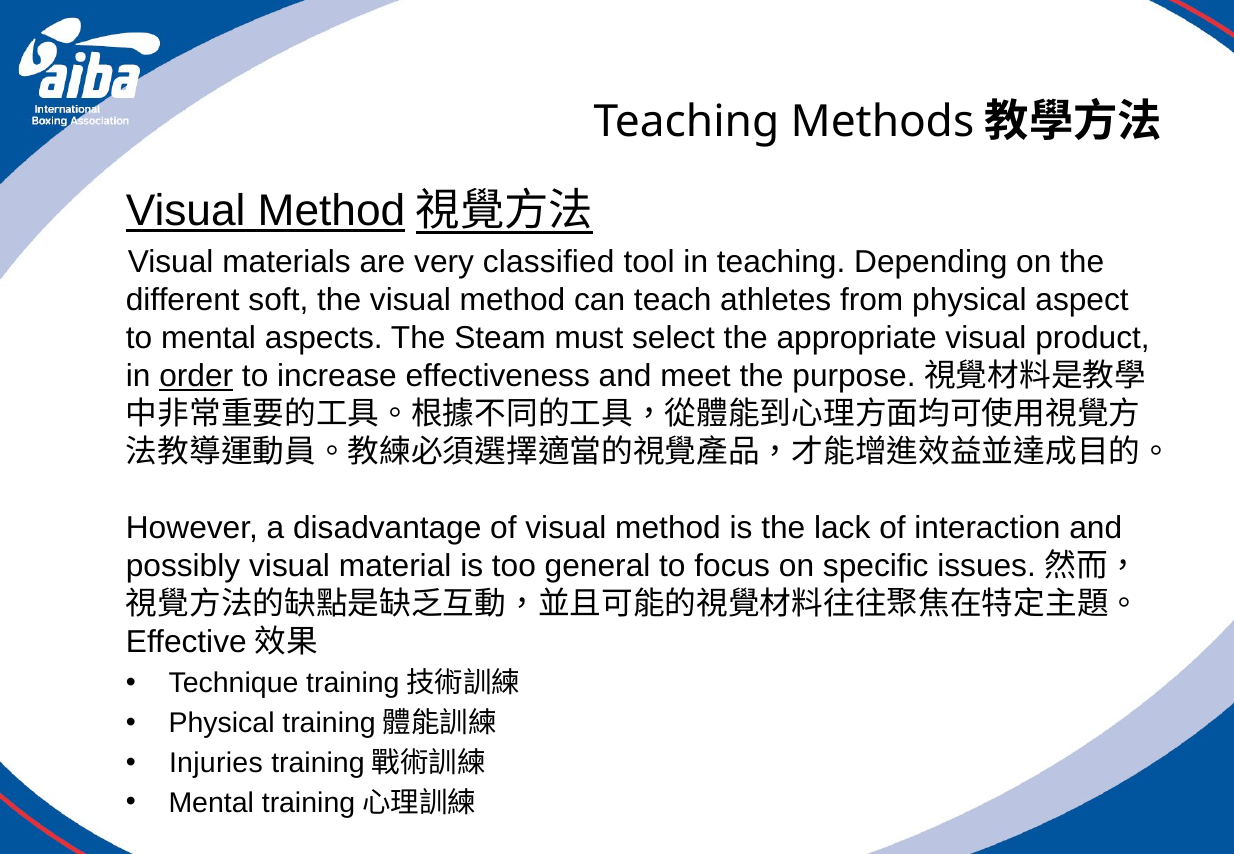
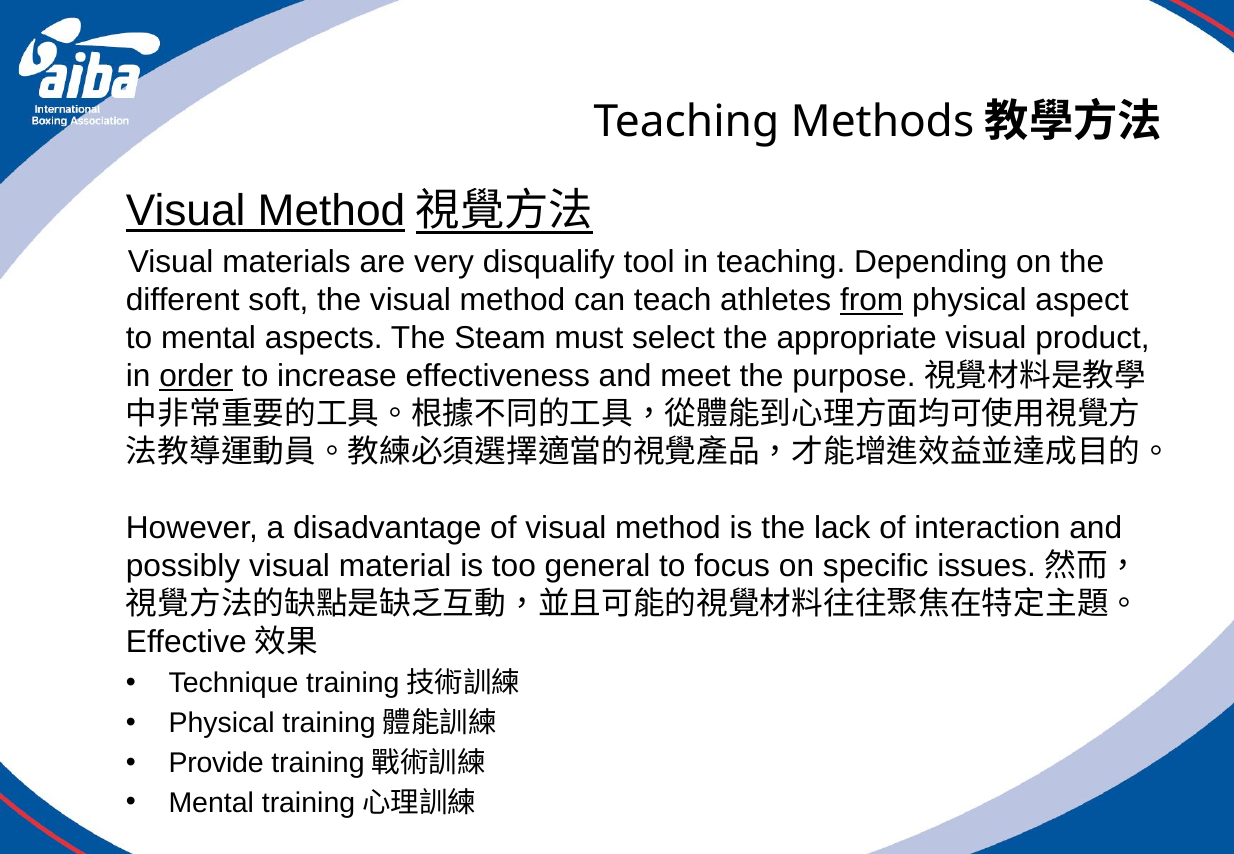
classified: classified -> disqualify (549, 262)
from underline: none -> present (872, 300)
Injuries: Injuries -> Provide (216, 763)
